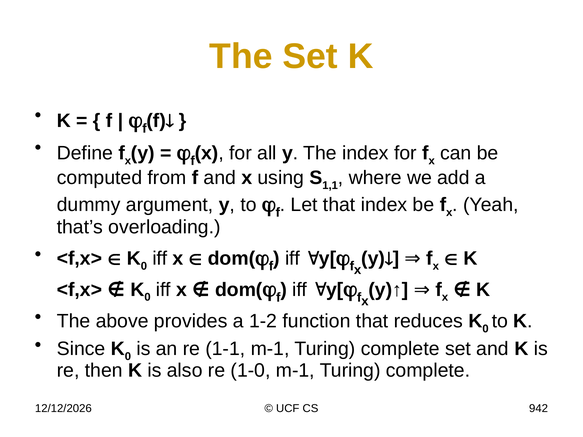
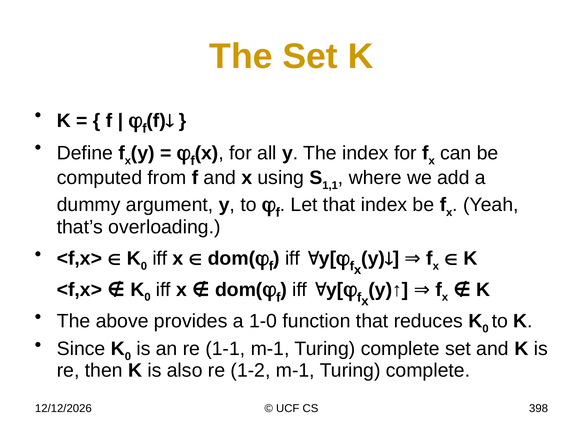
1-2: 1-2 -> 1-0 (263, 321)
1-0: 1-0 -> 1-2 (251, 371)
942: 942 -> 398 (539, 409)
